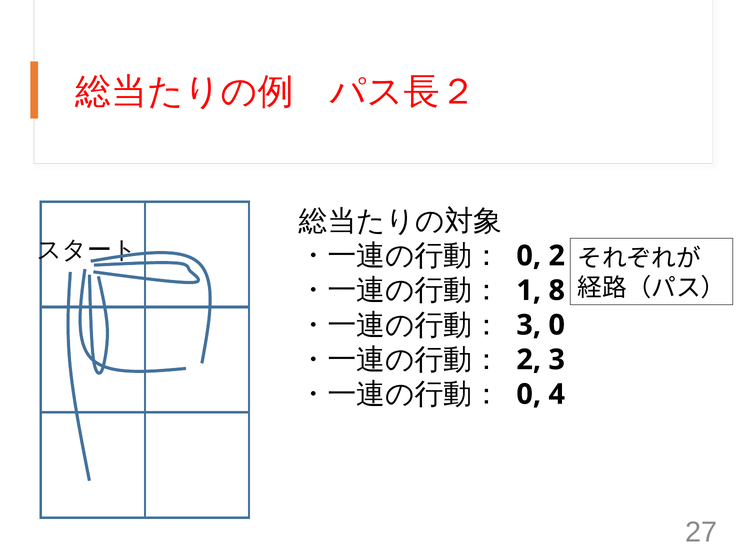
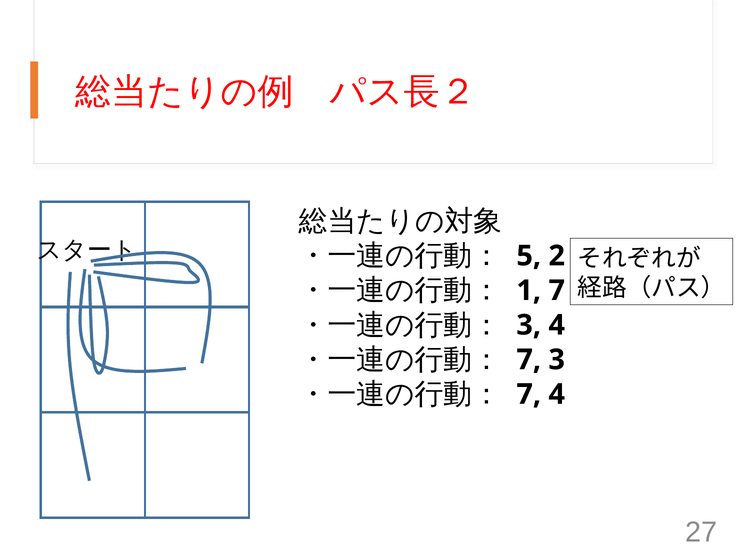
0: 0 -> 5 (529, 256)
1 8: 8 -> 7 (557, 290)
3 0: 0 -> 4 (557, 325)
2: 2 -> 7 (529, 360)
0: 0 -> 7 (529, 394)
